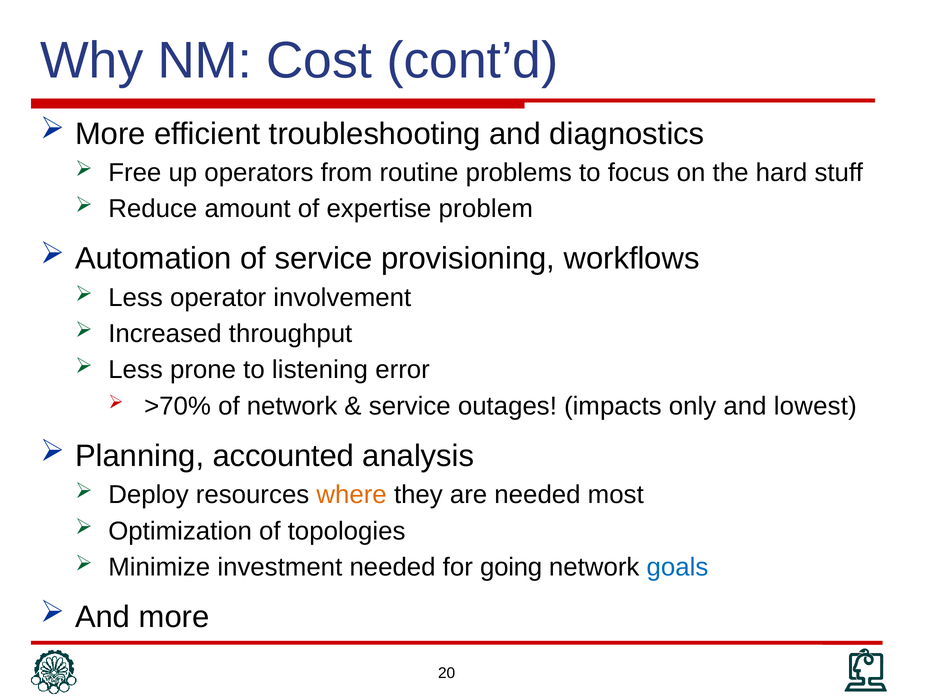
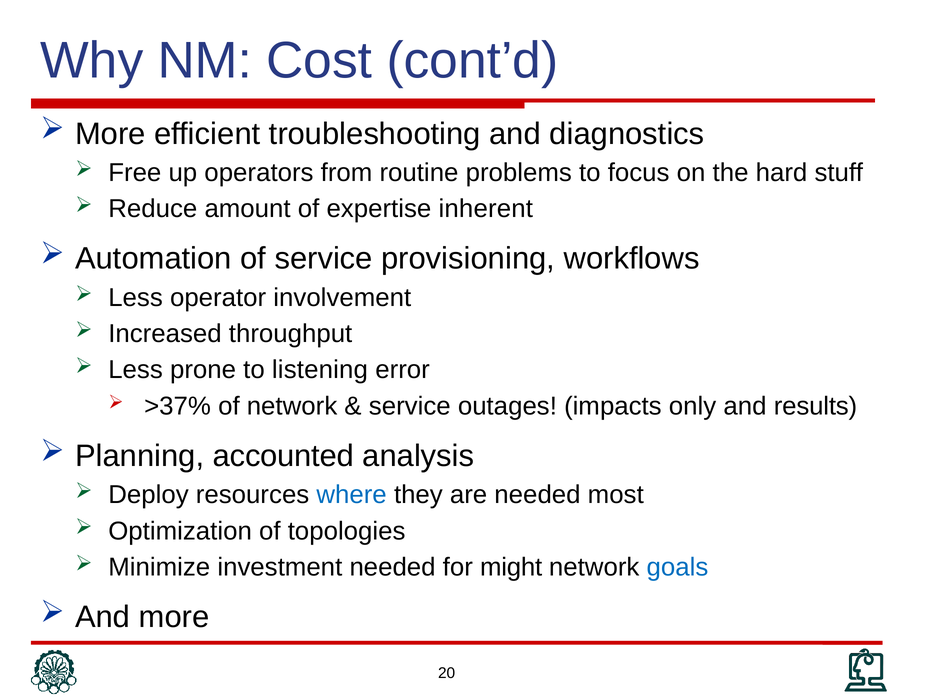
problem: problem -> inherent (486, 209)
>70%: >70% -> >37% (178, 406)
lowest: lowest -> results (815, 406)
where colour: orange -> blue (352, 495)
going: going -> might (511, 567)
